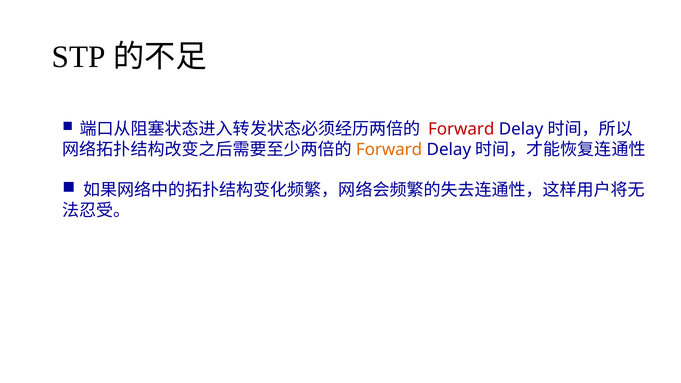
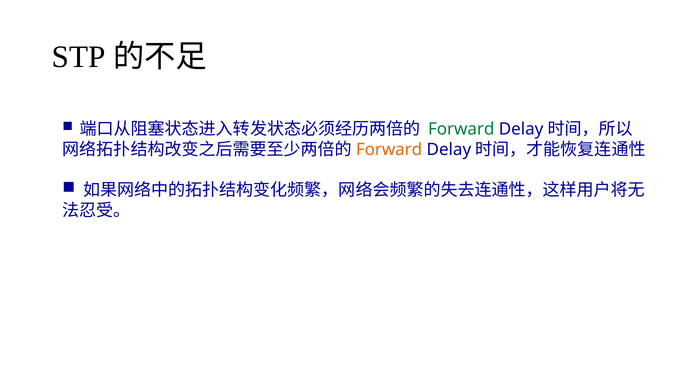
Forward colour: red -> green (461, 129)
